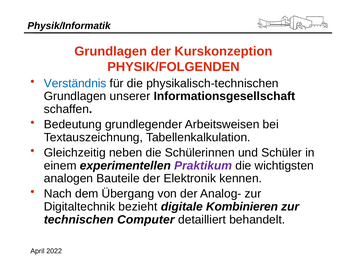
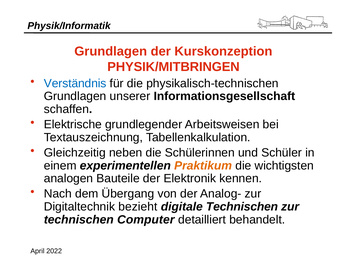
PHYSIK/FOLGENDEN: PHYSIK/FOLGENDEN -> PHYSIK/MITBRINGEN (173, 67)
Bedeutung: Bedeutung -> Elektrische (73, 125)
Praktikum colour: purple -> orange (203, 166)
digitale Kombinieren: Kombinieren -> Technischen (242, 207)
